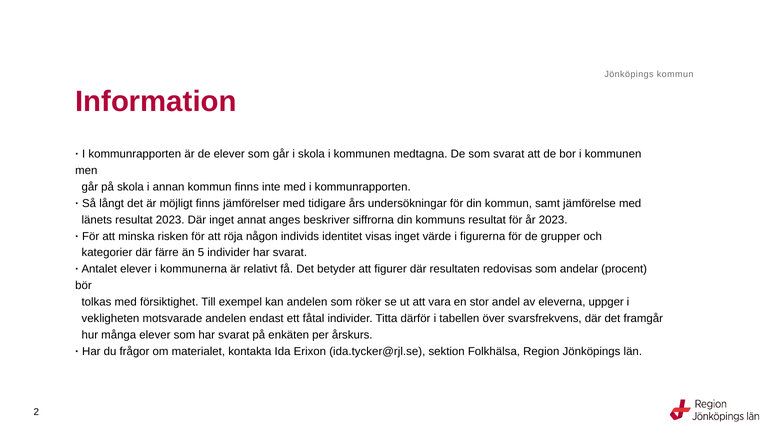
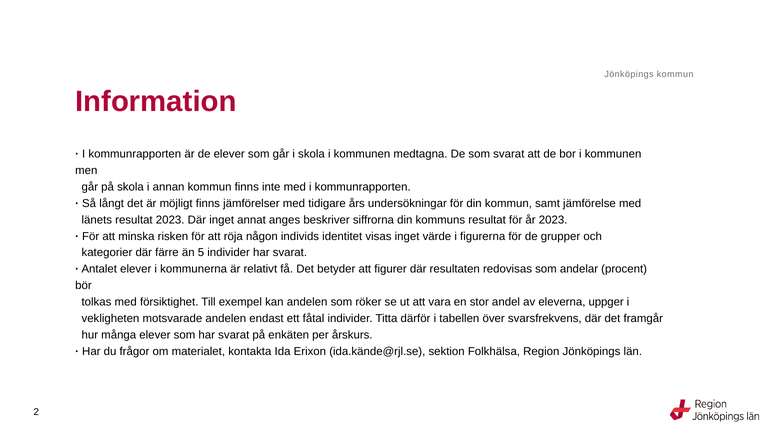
ida.tycker@rjl.se: ida.tycker@rjl.se -> ida.kände@rjl.se (377, 352)
